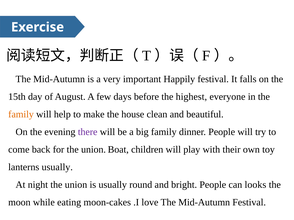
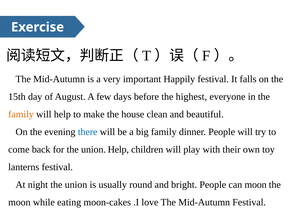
there colour: purple -> blue (88, 132)
union Boat: Boat -> Help (118, 150)
lanterns usually: usually -> festival (57, 167)
can looks: looks -> moon (256, 185)
